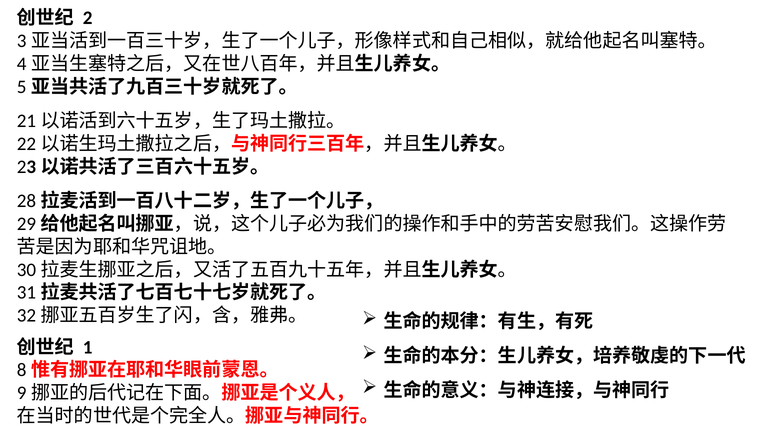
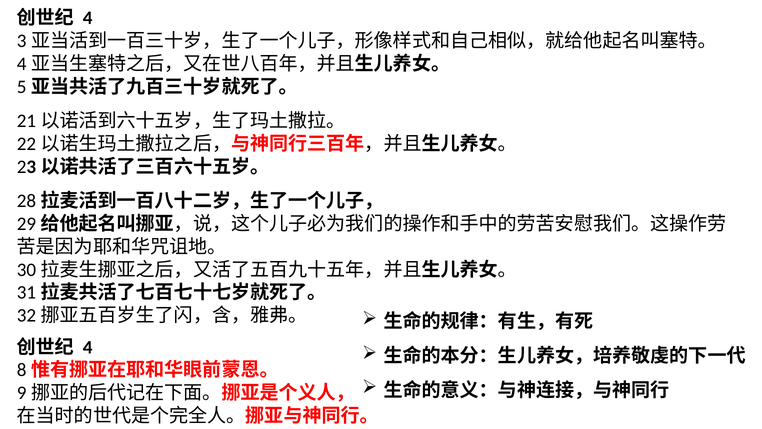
2: 2 -> 4 (88, 18)
1: 1 -> 4 (88, 347)
